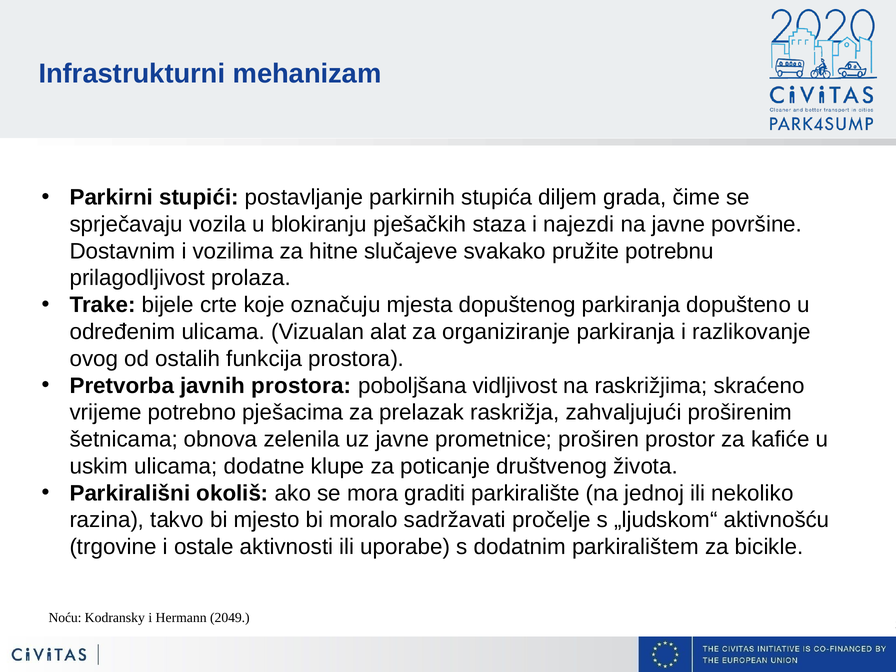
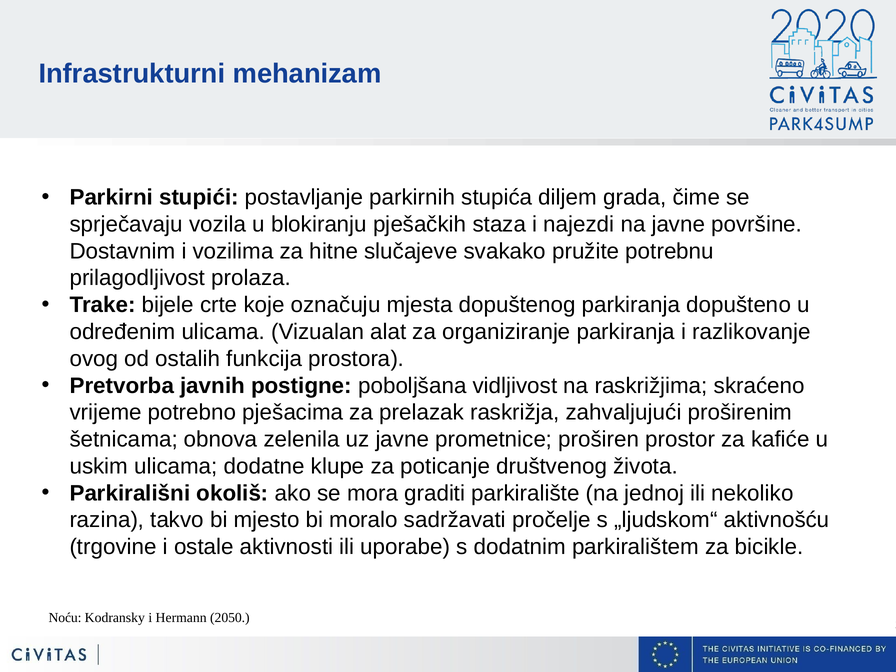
javnih prostora: prostora -> postigne (302, 386)
2049: 2049 -> 2050 (230, 618)
